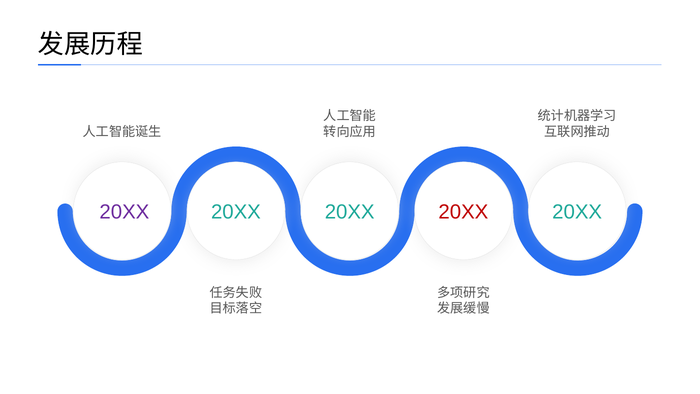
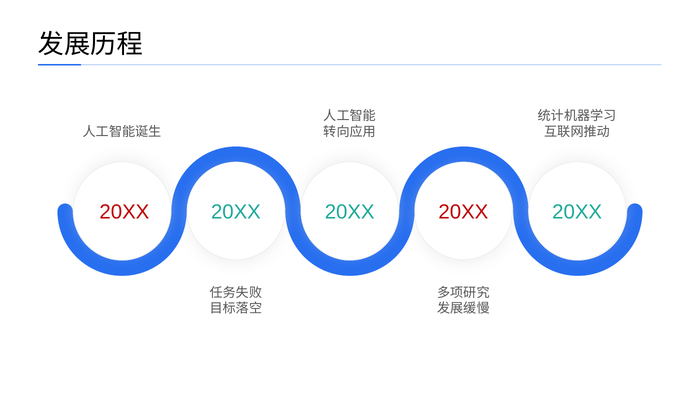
20XX colour: purple -> red (124, 212)
